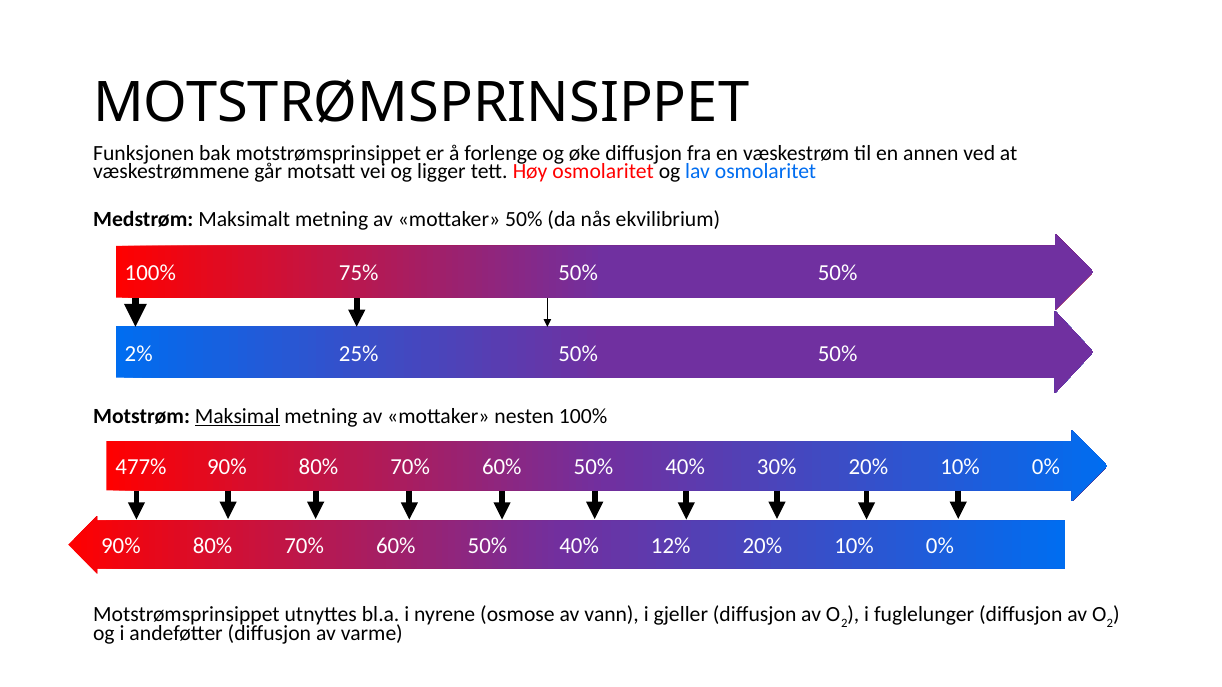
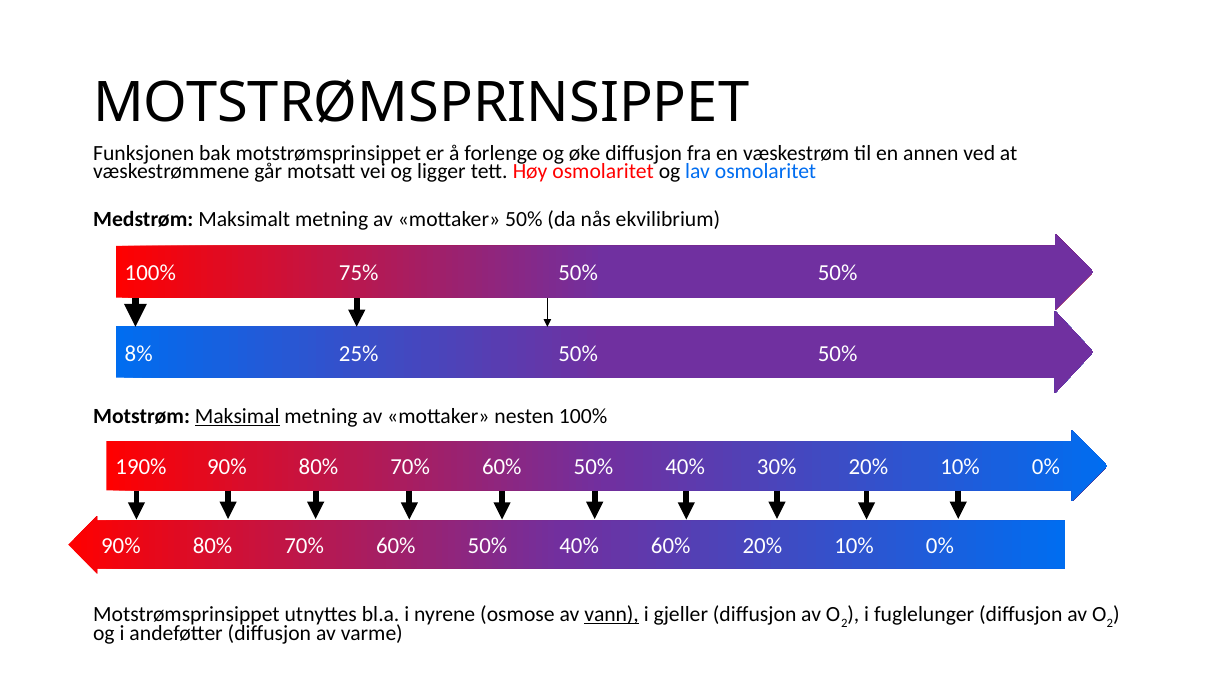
2%: 2% -> 8% (139, 354)
477%: 477% -> 190% (141, 468)
40% 12%: 12% -> 60% (671, 546)
vann underline: none -> present (612, 615)
